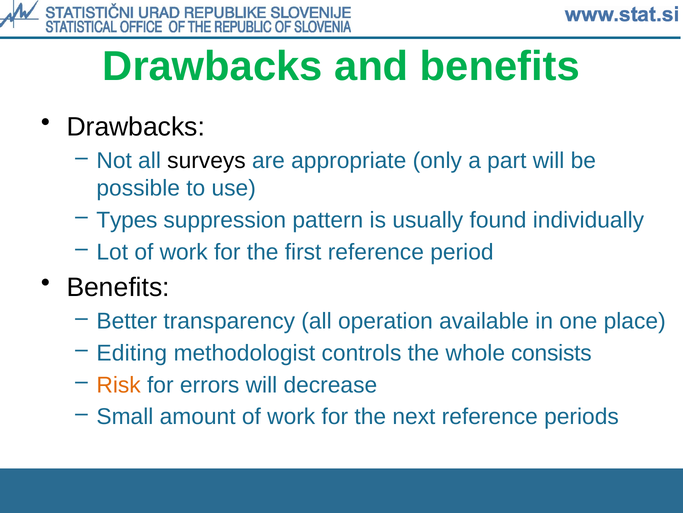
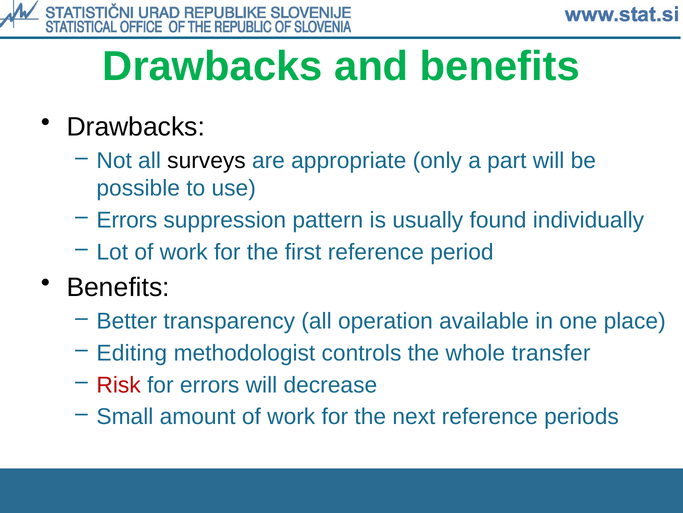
Types: Types -> Errors (127, 220)
consists: consists -> transfer (551, 353)
Risk colour: orange -> red (119, 384)
